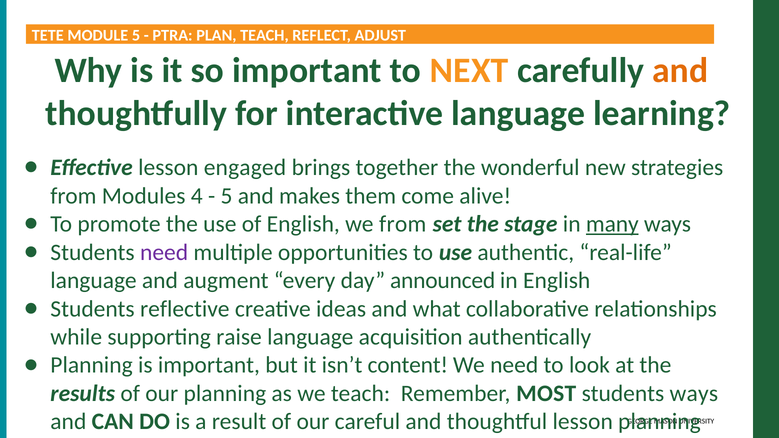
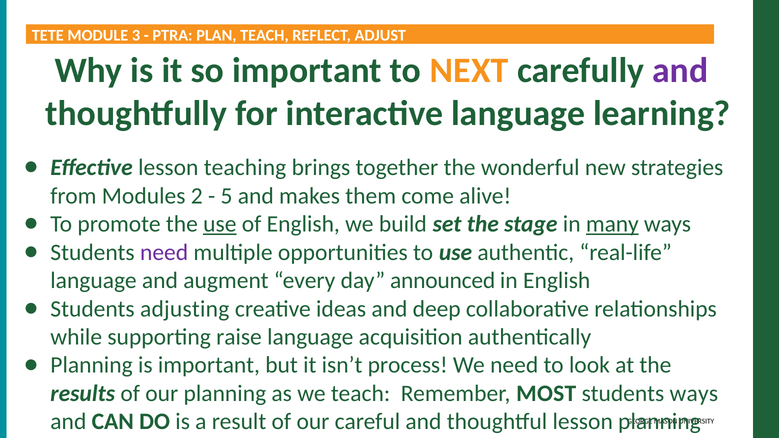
MODULE 5: 5 -> 3 (136, 35)
and colour: orange -> purple (680, 71)
engaged: engaged -> teaching (245, 168)
4: 4 -> 2 (197, 196)
use underline: none -> present (220, 224)
we from: from -> build (403, 224)
reflective: reflective -> adjusting (185, 309)
what: what -> deep (437, 309)
content: content -> process (408, 365)
